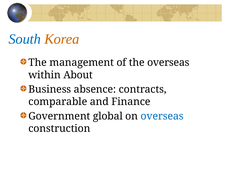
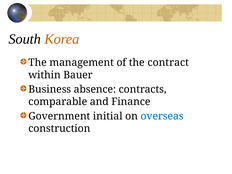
South colour: blue -> black (25, 39)
the overseas: overseas -> contract (168, 63)
About: About -> Bauer (78, 75)
global: global -> initial (108, 116)
